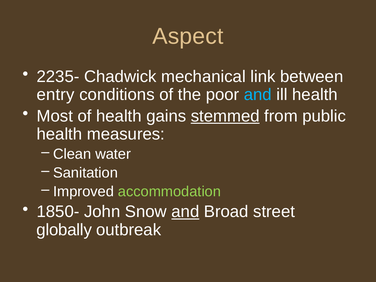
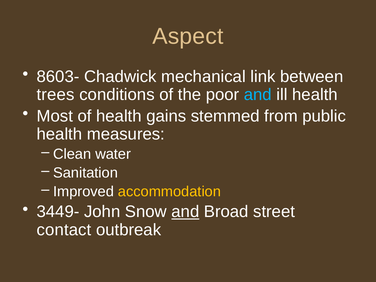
2235-: 2235- -> 8603- (58, 77)
entry: entry -> trees (56, 95)
stemmed underline: present -> none (225, 116)
accommodation colour: light green -> yellow (169, 191)
1850-: 1850- -> 3449- (58, 212)
globally: globally -> contact (64, 230)
